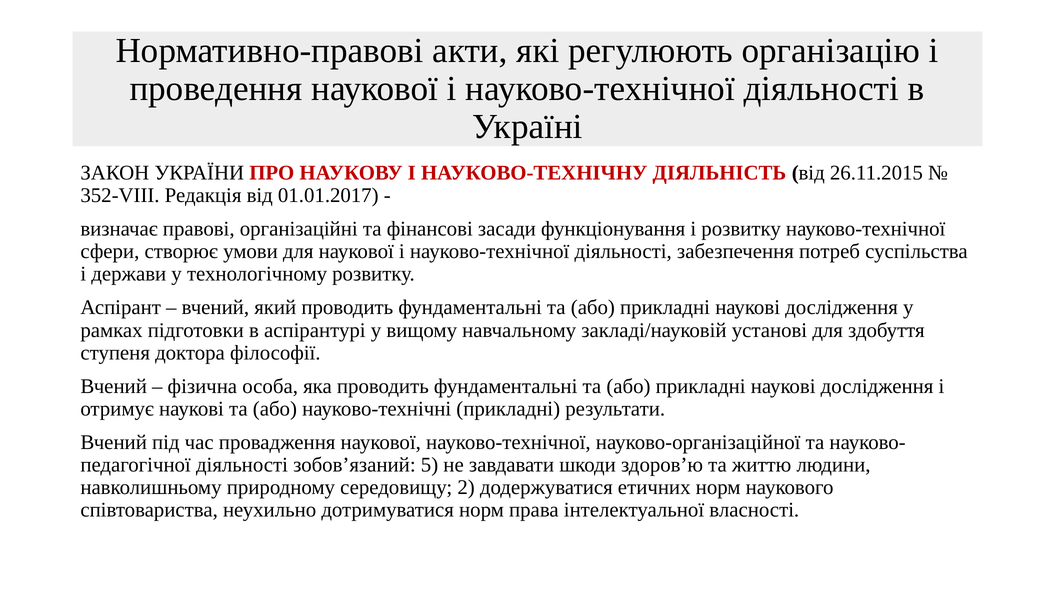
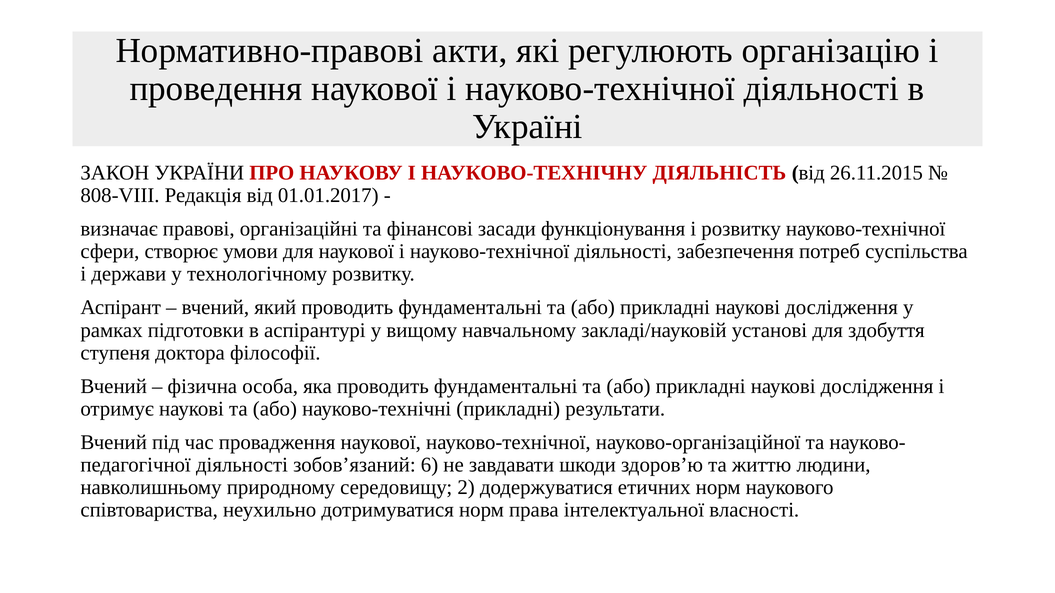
352-VIII: 352-VIII -> 808-VIII (120, 196)
5: 5 -> 6 (430, 465)
